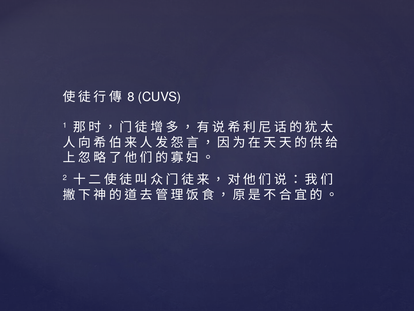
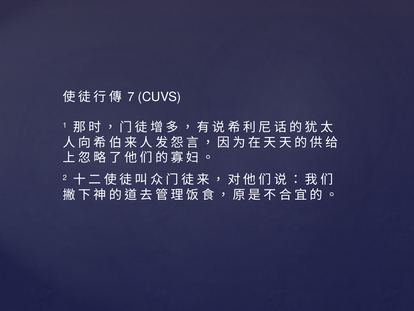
8: 8 -> 7 (131, 97)
